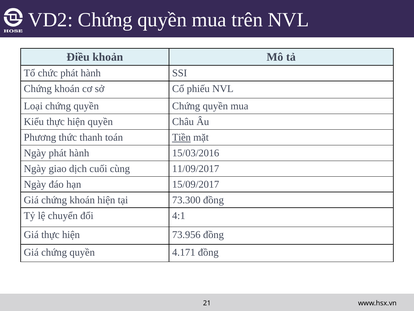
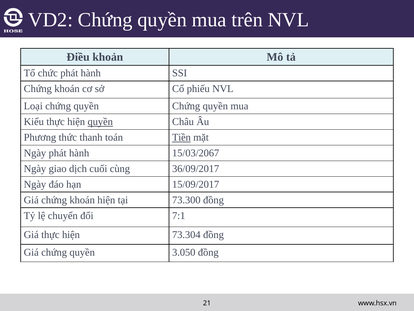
quyền underline: none -> present (100, 122)
15/03/2016: 15/03/2016 -> 15/03/2067 (196, 153)
11/09/2017: 11/09/2017 -> 36/09/2017 (196, 168)
4:1: 4:1 -> 7:1 (179, 215)
73.956: 73.956 -> 73.304 (186, 234)
4.171: 4.171 -> 3.050 (184, 252)
